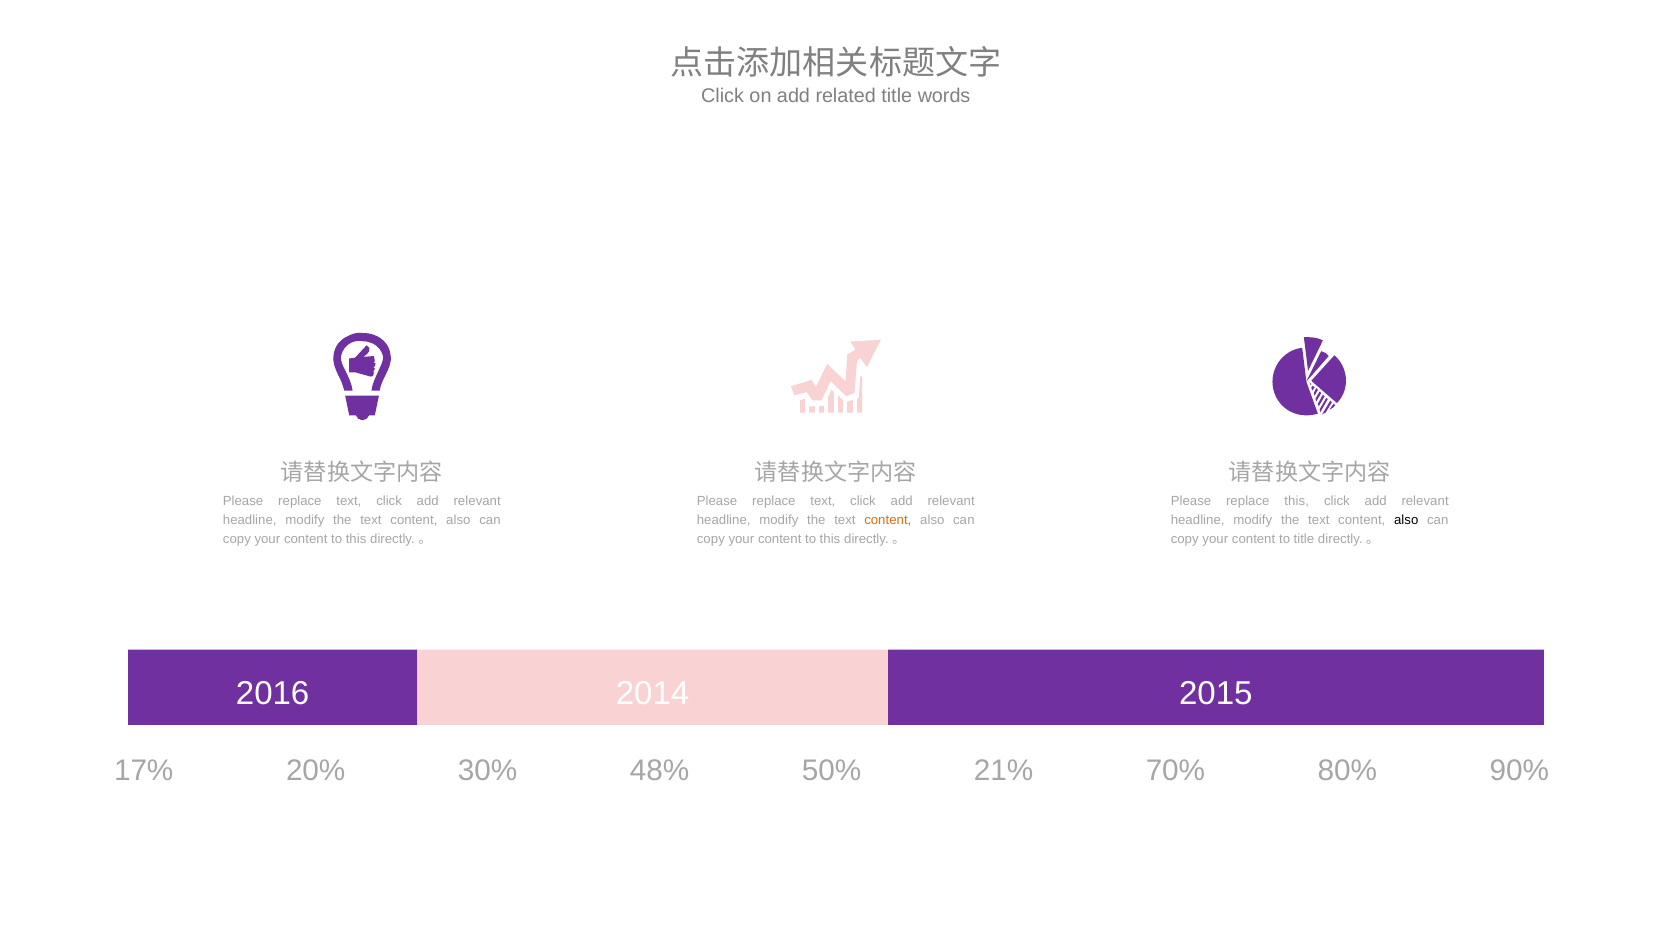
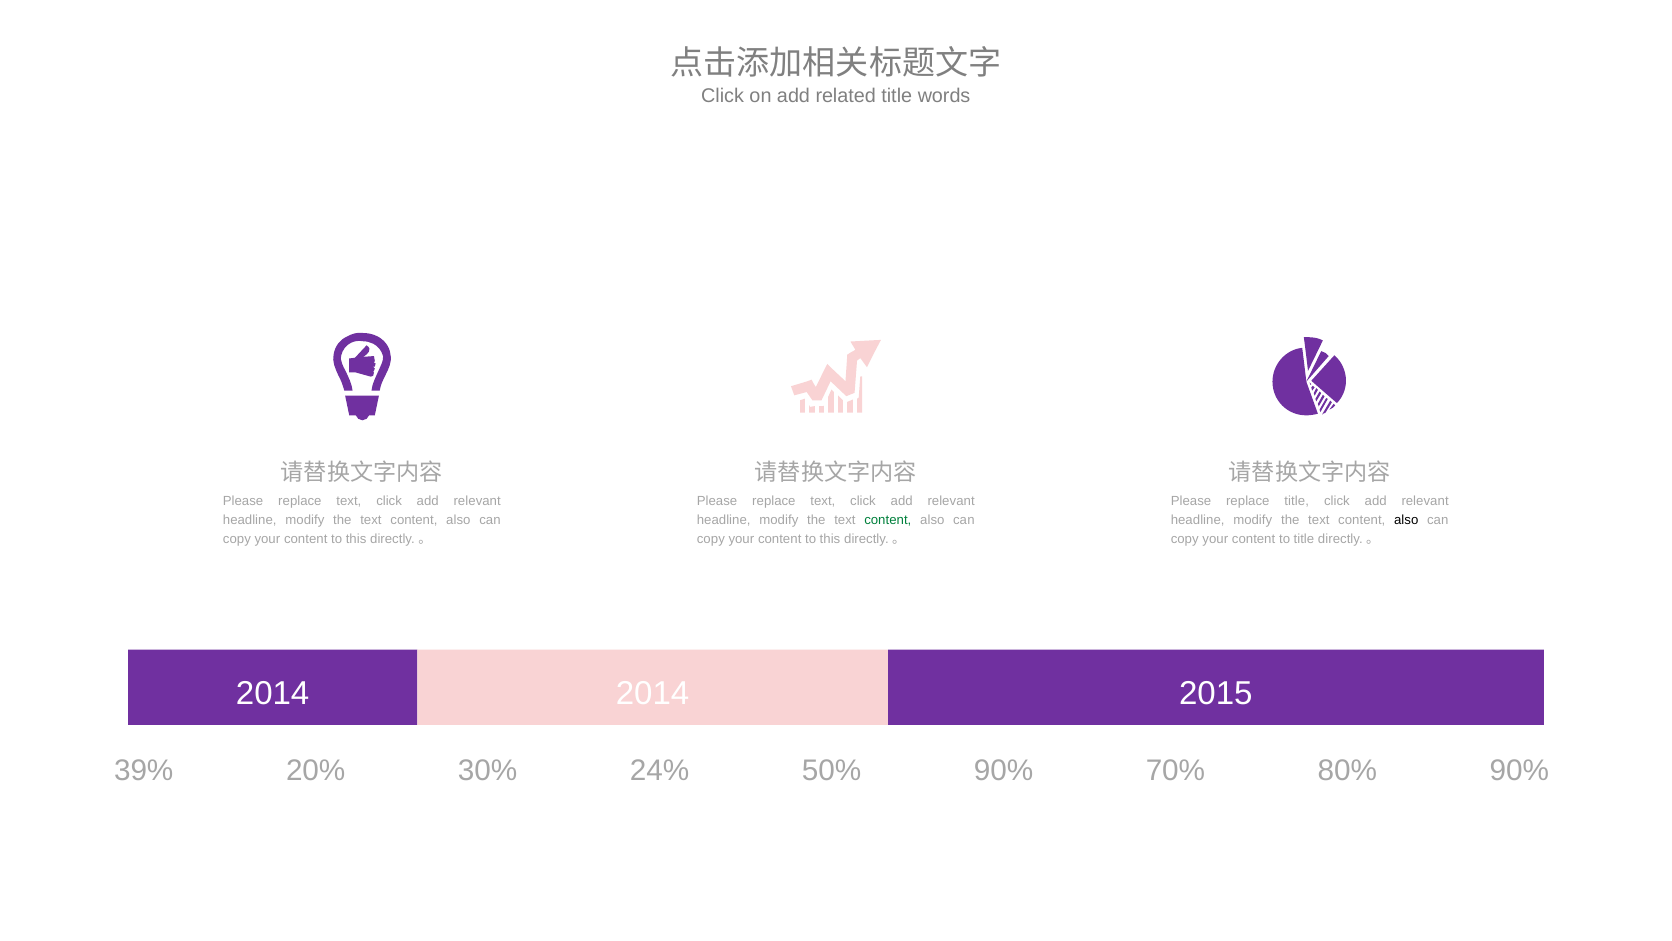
replace this: this -> title (1297, 501)
content colour: orange -> green (888, 520)
2016: 2016 -> 2014 (273, 693)
17%: 17% -> 39% (144, 770)
48%: 48% -> 24% (660, 770)
50% 21%: 21% -> 90% (1004, 770)
